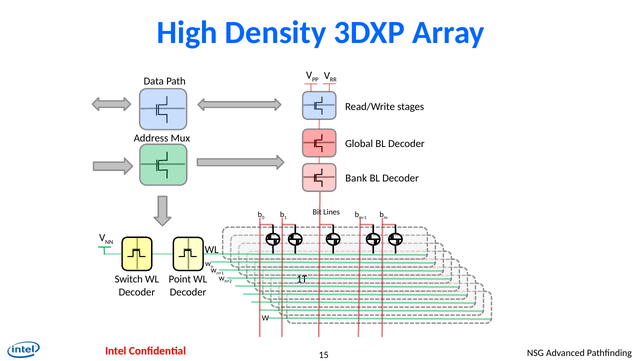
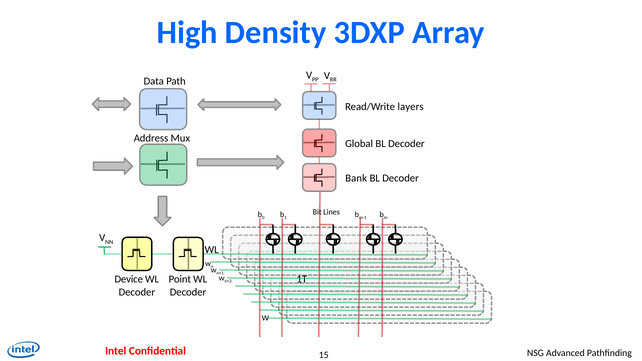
stages: stages -> layers (411, 107)
Switch: Switch -> Device (129, 280)
